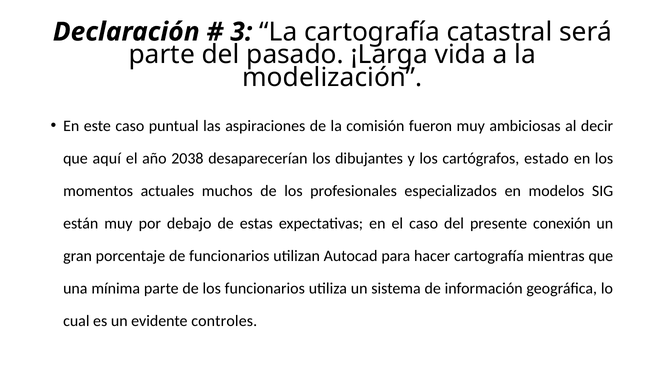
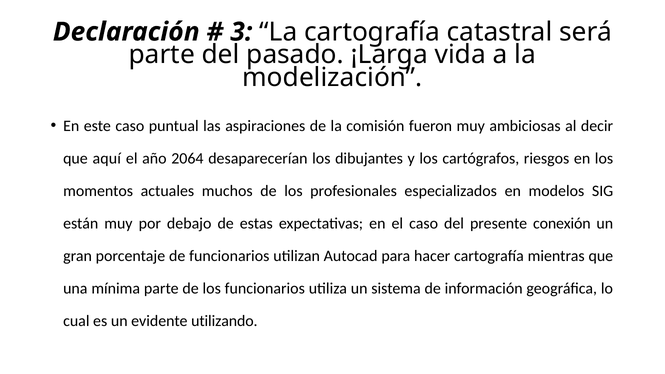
2038: 2038 -> 2064 (187, 159)
estado: estado -> riesgos (547, 159)
controles: controles -> utilizando (224, 321)
